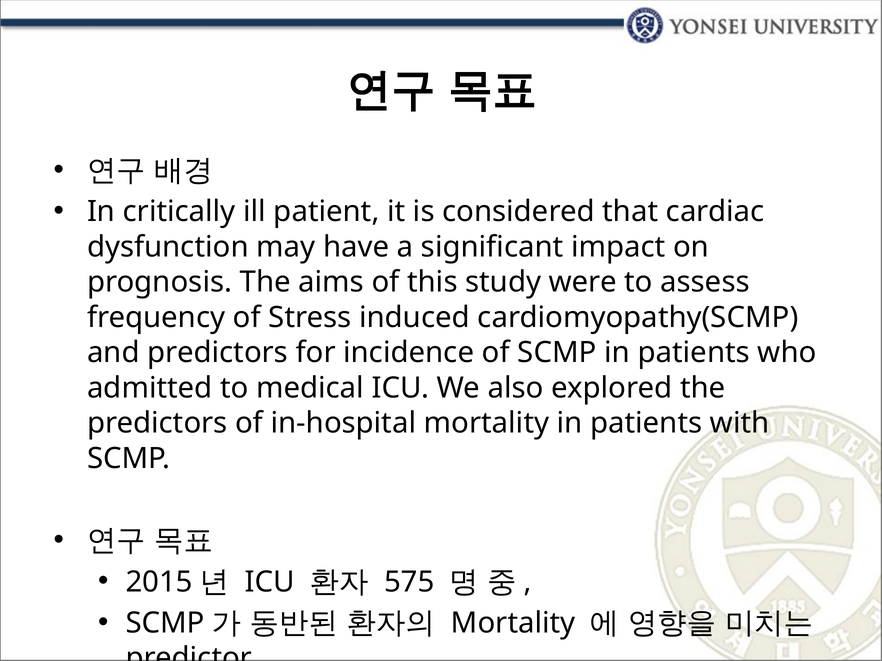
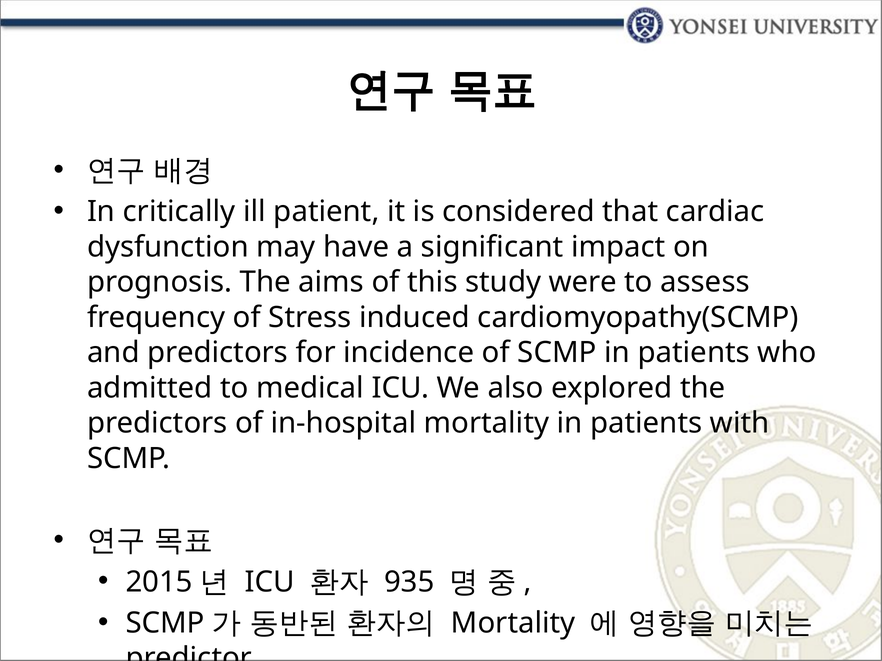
575: 575 -> 935 (409, 582)
